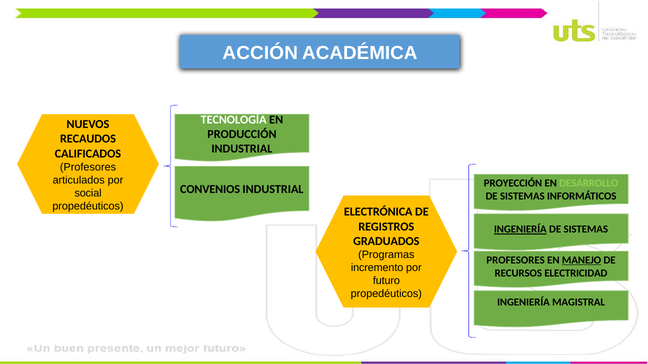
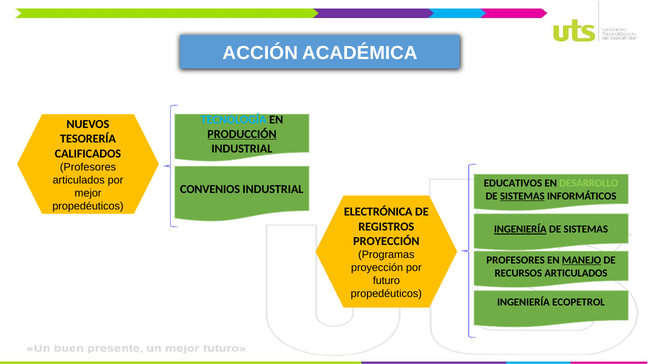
TECNOLOGÍA colour: white -> light blue (234, 120)
PRODUCCIÓN underline: none -> present (242, 134)
RECAUDOS: RECAUDOS -> TESORERÍA (88, 139)
PROYECCIÓN: PROYECCIÓN -> EDUCATIVOS (513, 184)
social: social -> mejor (88, 193)
SISTEMAS underline: none -> present (522, 196)
GRADUADOS: GRADUADOS -> PROYECCIÓN (386, 241)
incremento: incremento -> proyección (377, 268)
RECURSOS ELECTRICIDAD: ELECTRICIDAD -> ARTICULADOS (576, 273)
MAGISTRAL: MAGISTRAL -> ECOPETROL (579, 303)
